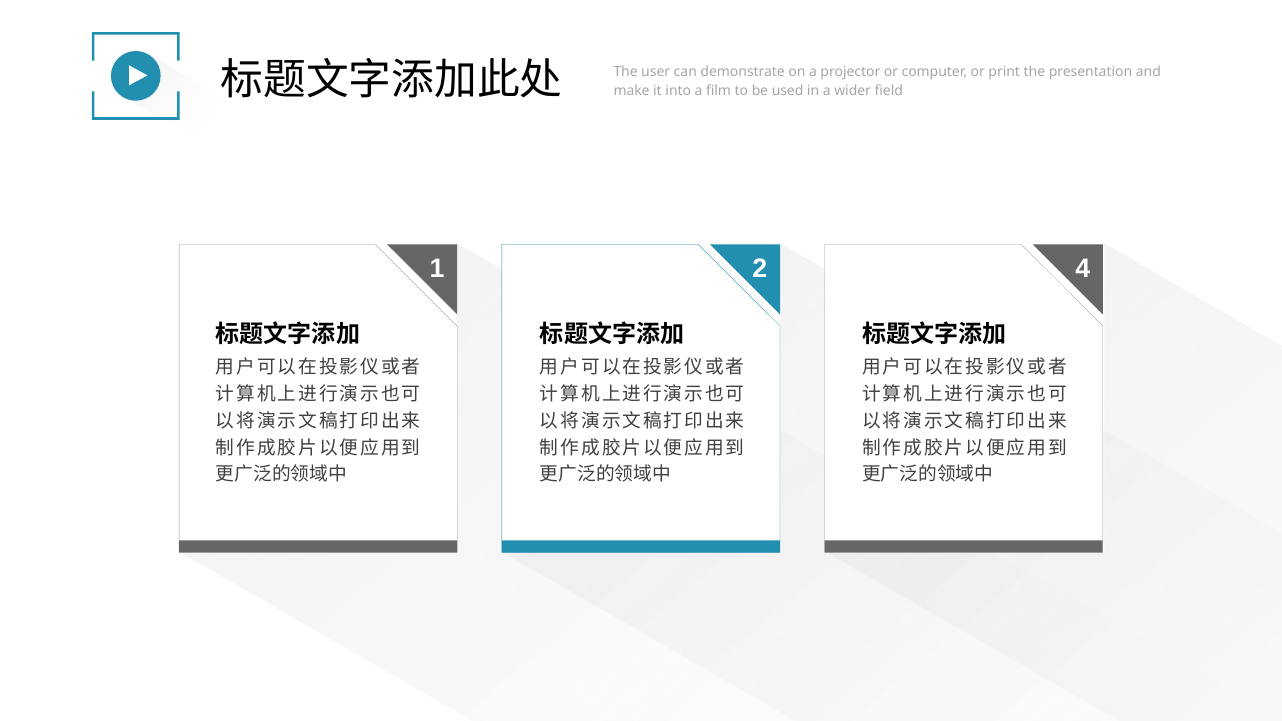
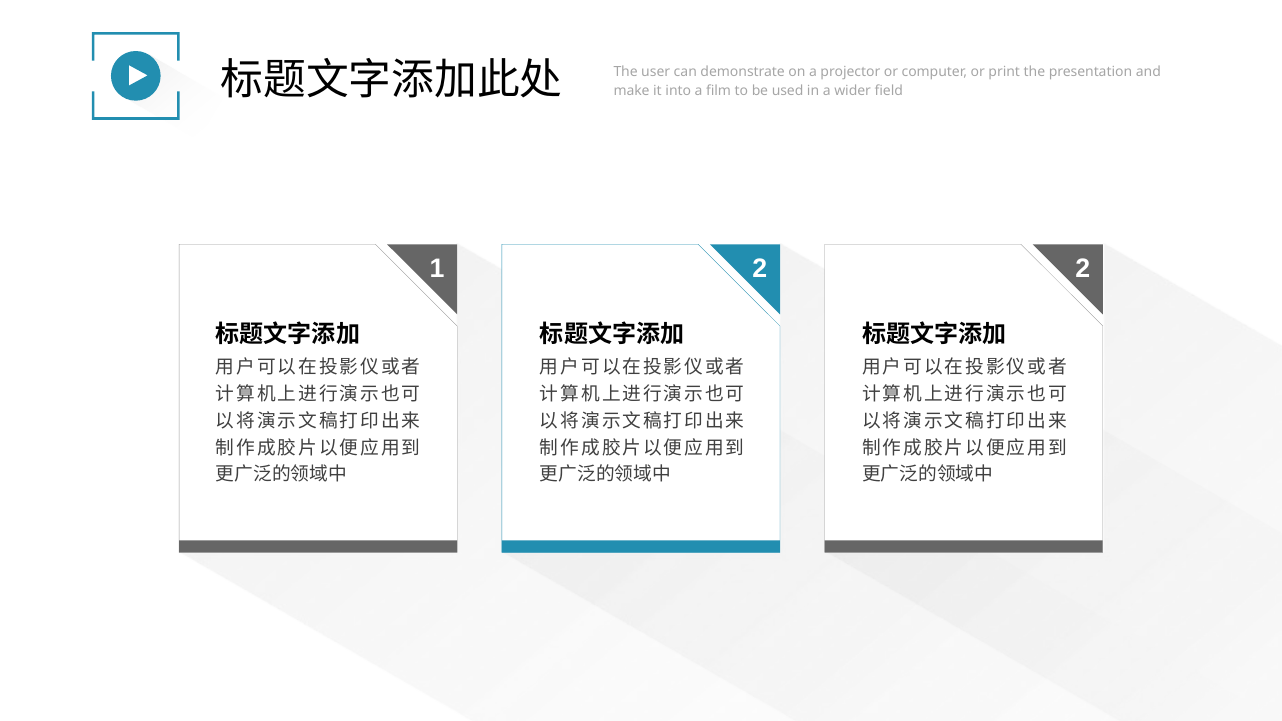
1 4: 4 -> 2 (1083, 269)
